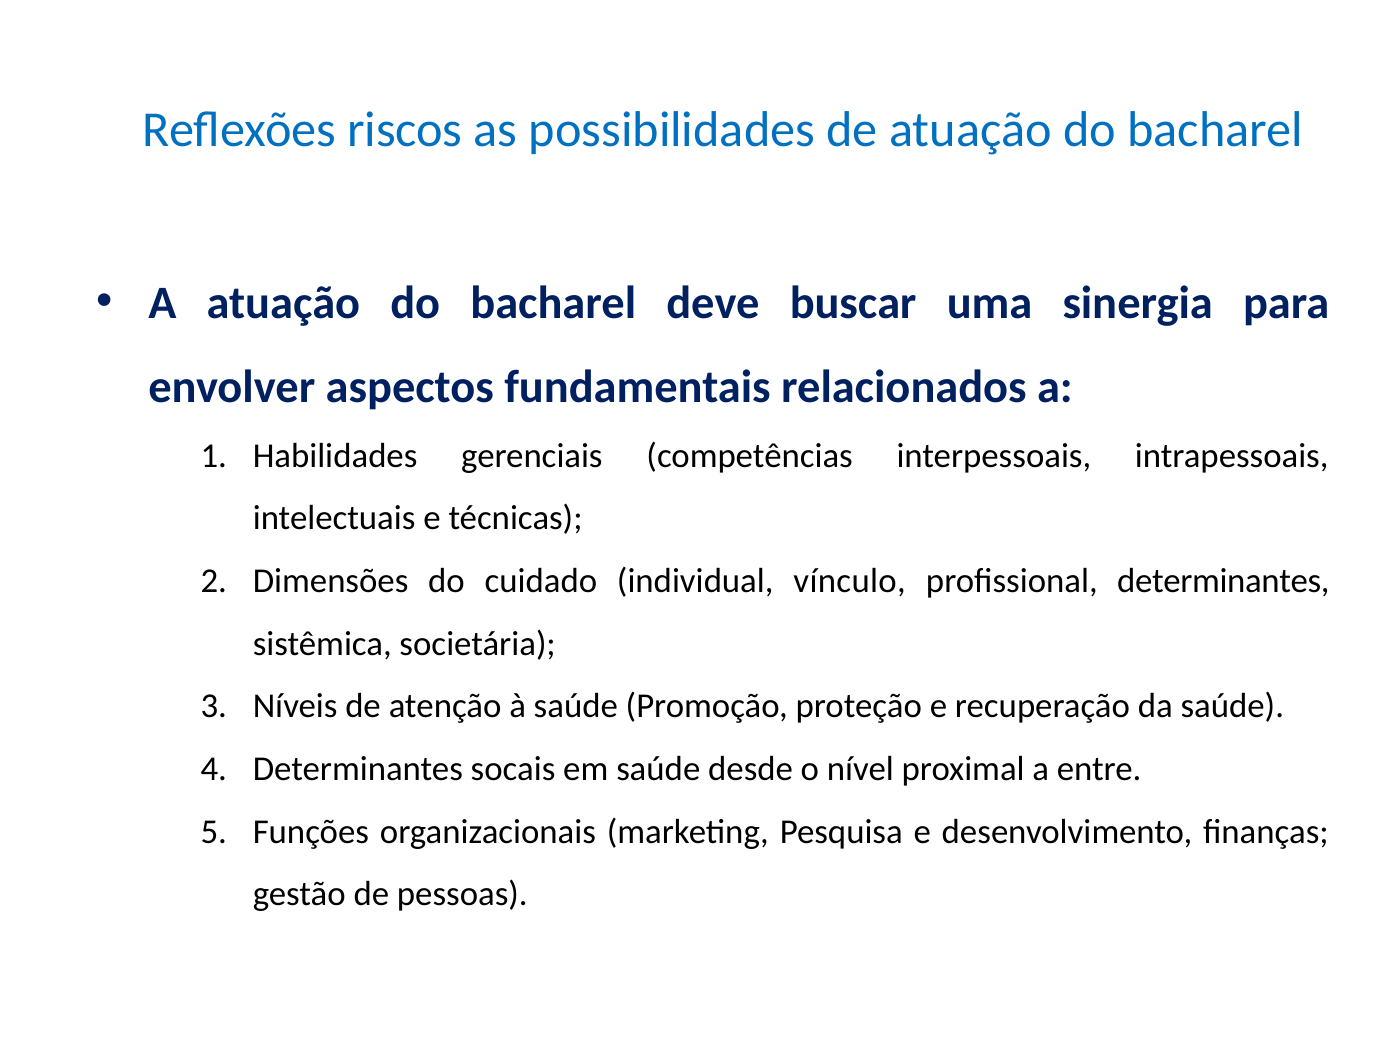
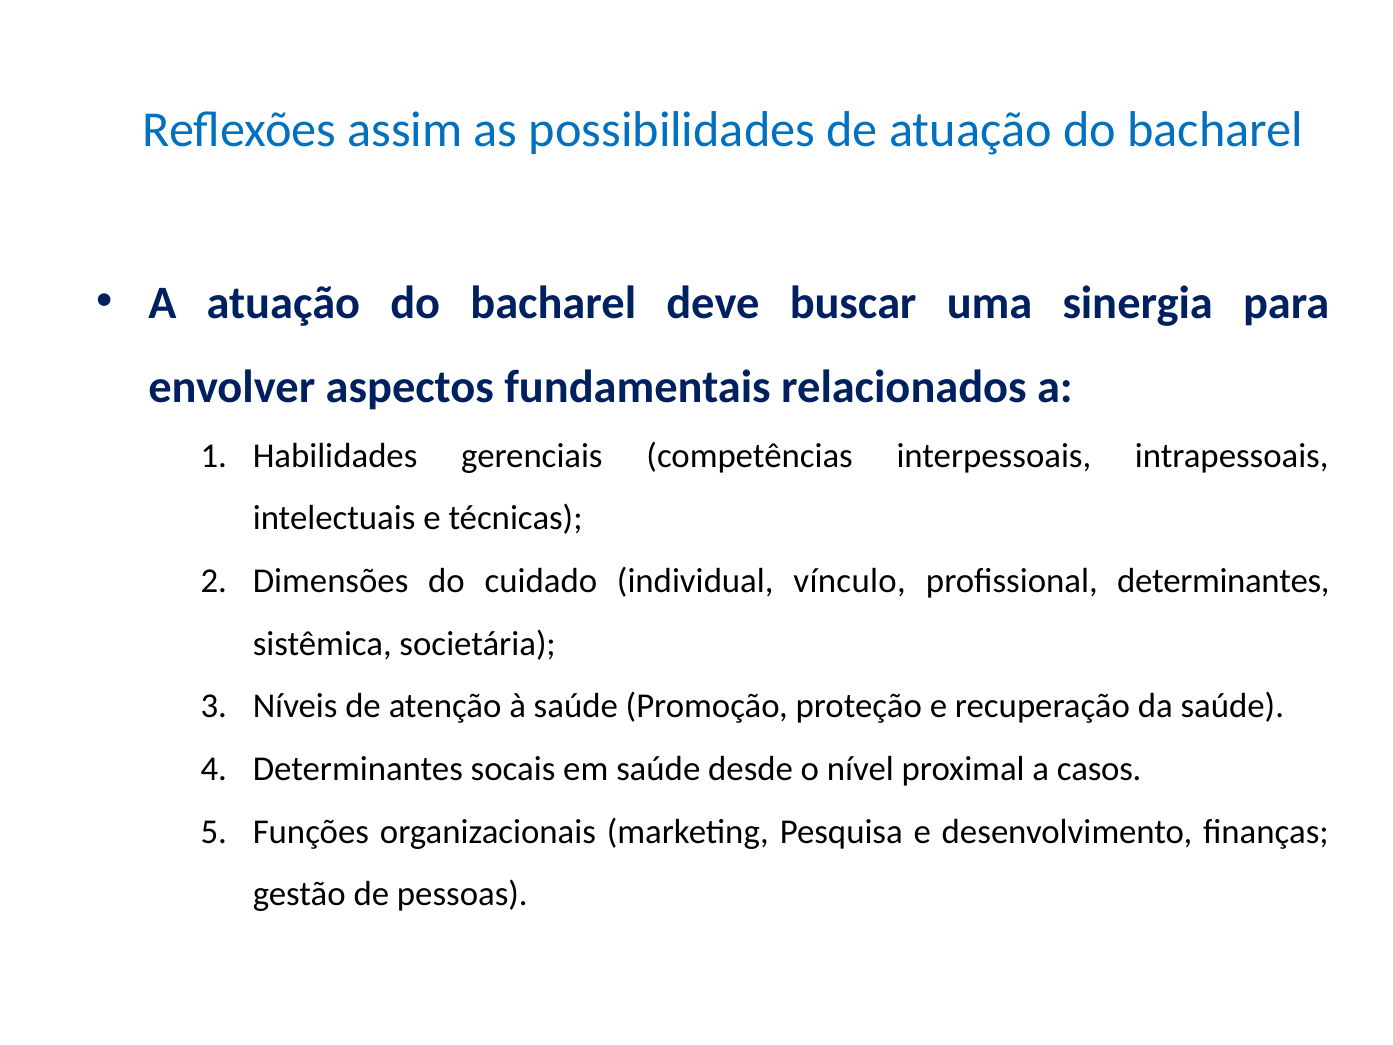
riscos: riscos -> assim (405, 130)
entre: entre -> casos (1099, 769)
